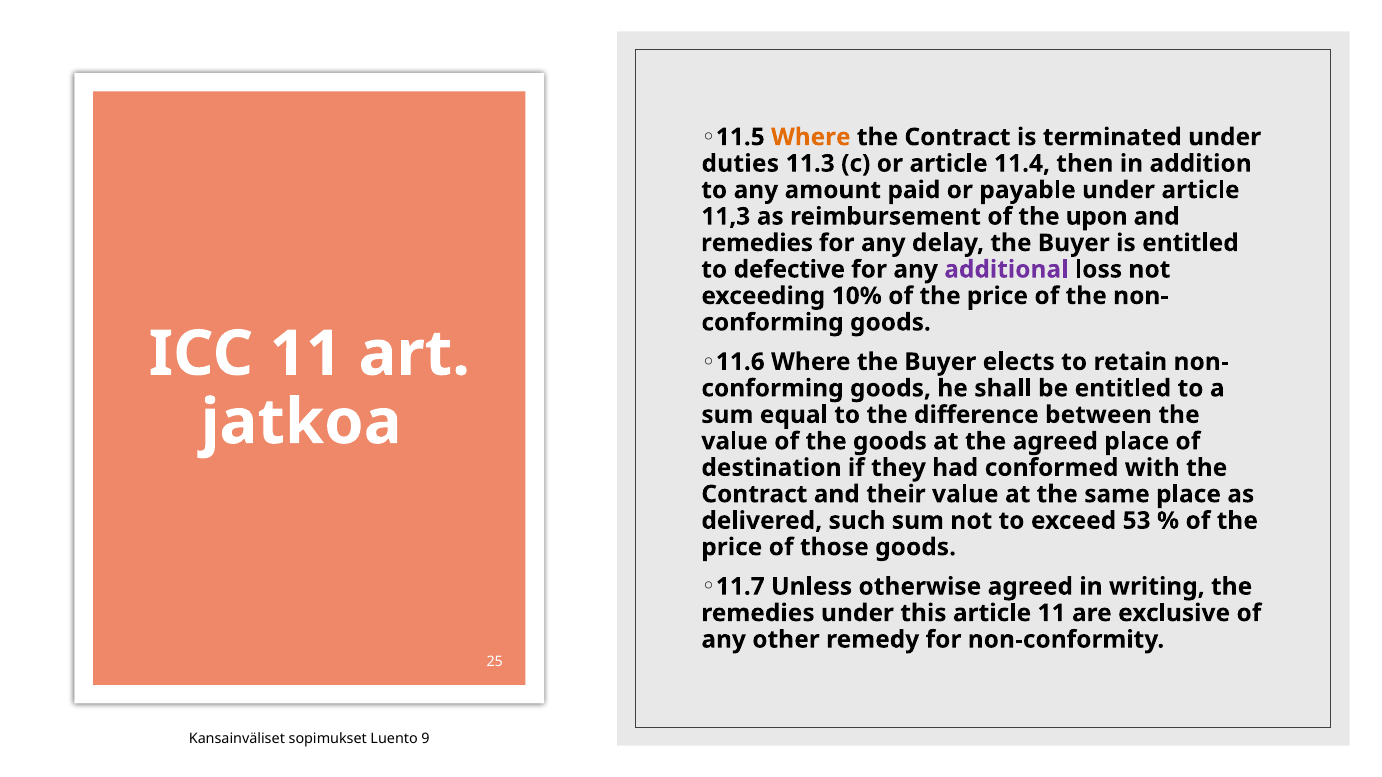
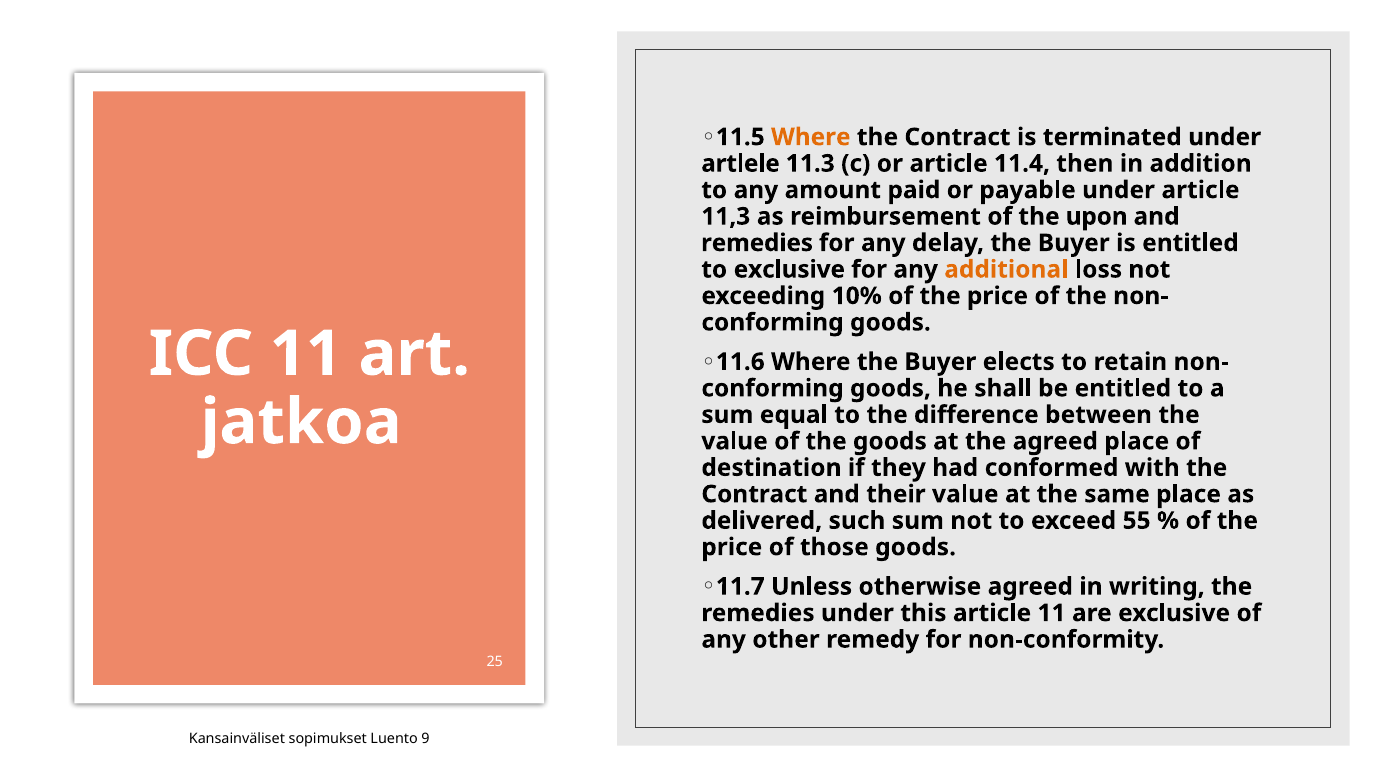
duties: duties -> artlele (741, 164)
to defective: defective -> exclusive (789, 270)
additional colour: purple -> orange (1006, 270)
53: 53 -> 55 (1137, 521)
